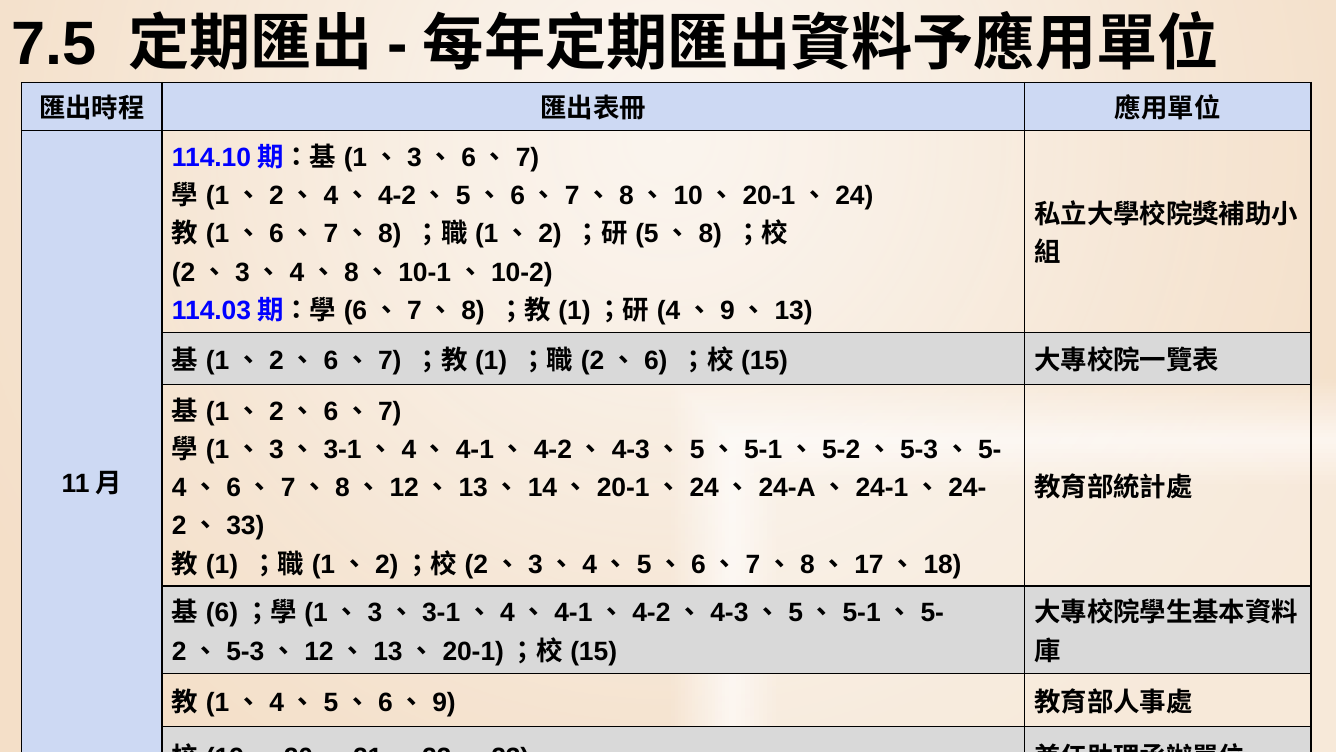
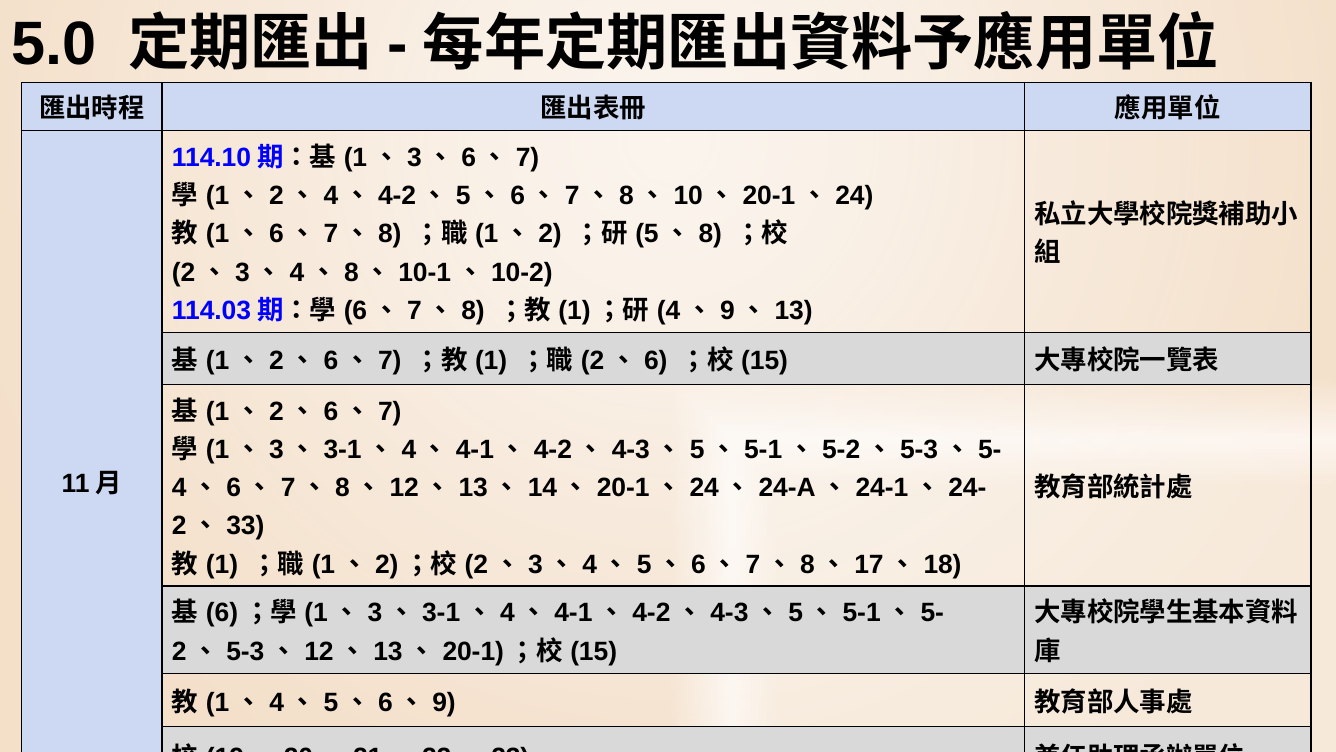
7.5: 7.5 -> 5.0 (54, 45)
